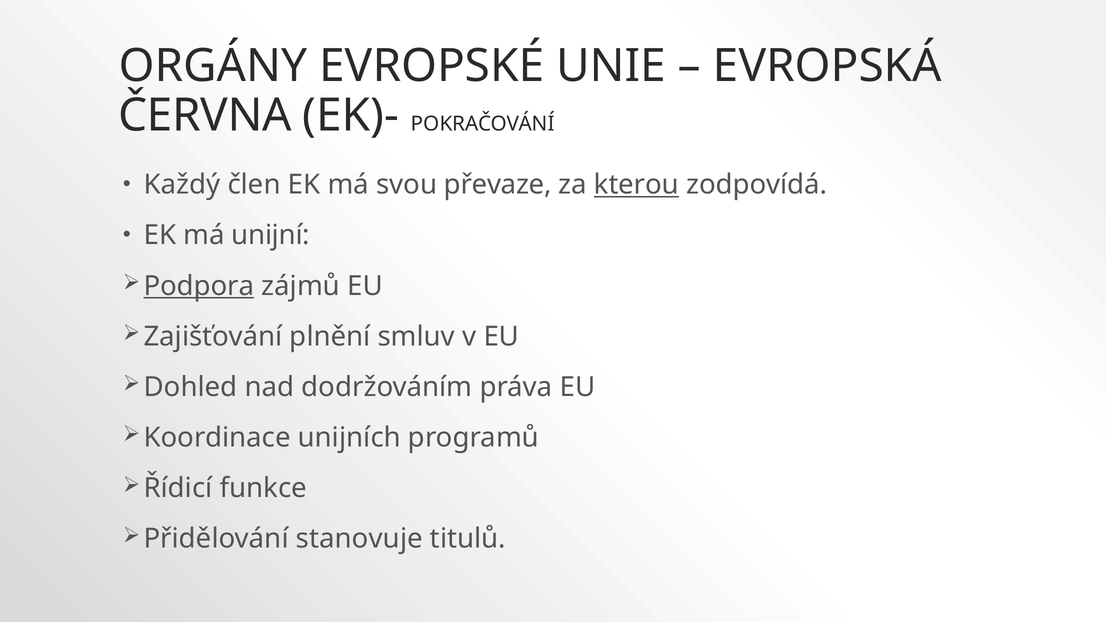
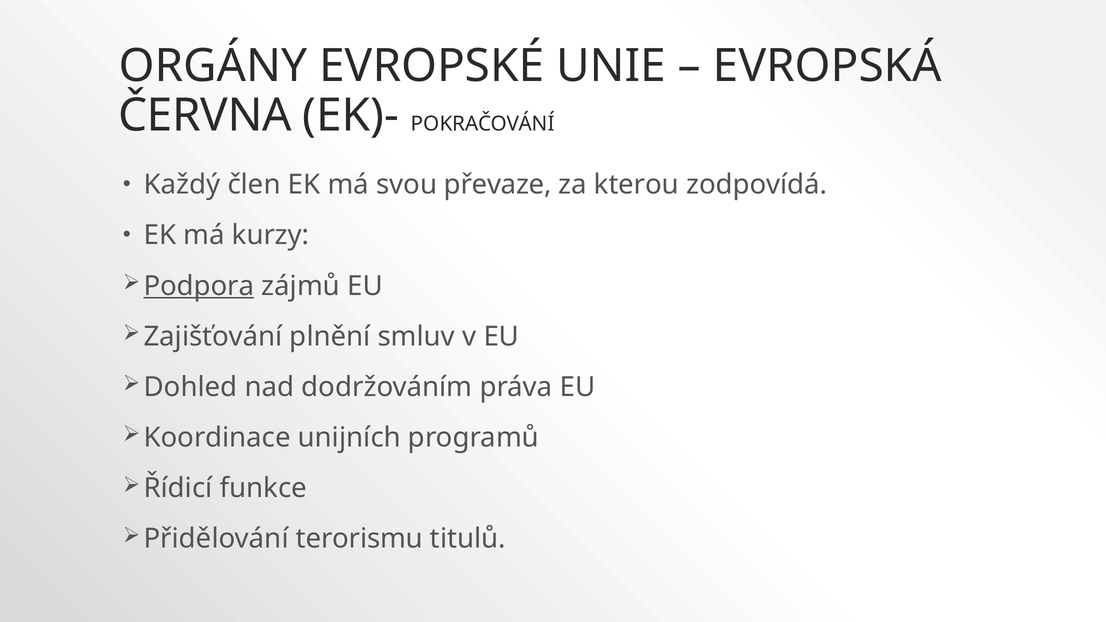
kterou underline: present -> none (636, 185)
unijní: unijní -> kurzy (271, 235)
stanovuje: stanovuje -> terorismu (359, 539)
